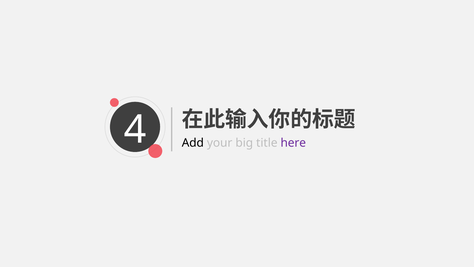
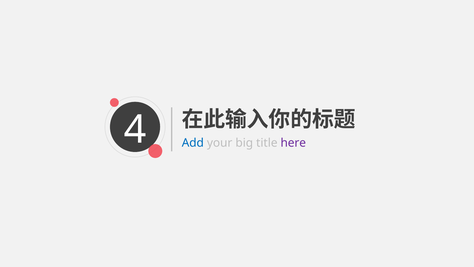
Add colour: black -> blue (193, 143)
